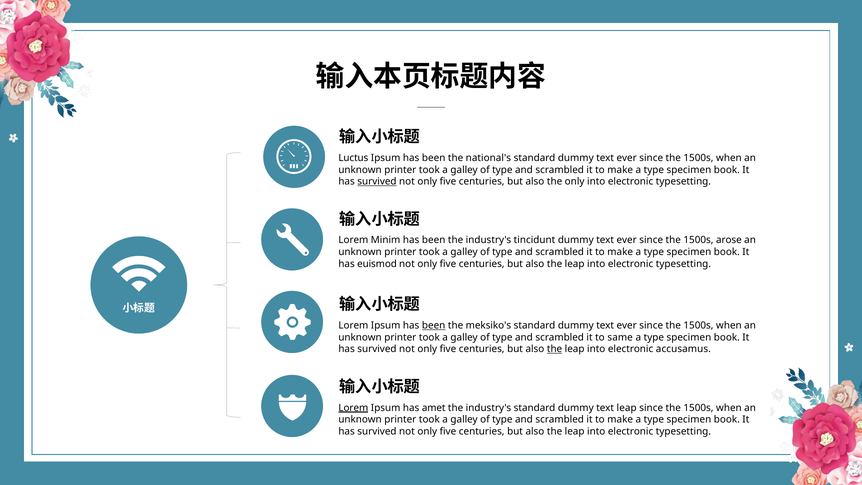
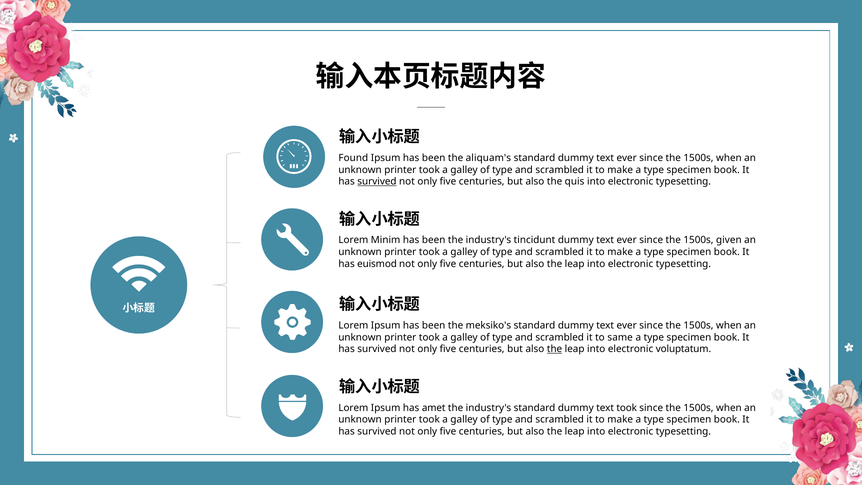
Luctus: Luctus -> Found (353, 158)
national's: national's -> aliquam's (488, 158)
the only: only -> quis (575, 182)
arose: arose -> given (729, 240)
been underline: present -> none (434, 325)
accusamus: accusamus -> voluptatum (683, 349)
Lorem underline: present -> none (353, 408)
text leap: leap -> took (627, 408)
